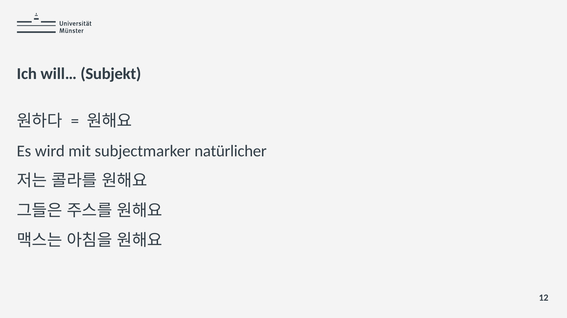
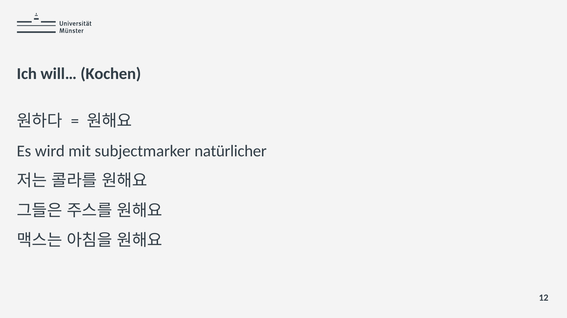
Subjekt: Subjekt -> Kochen (111, 74)
